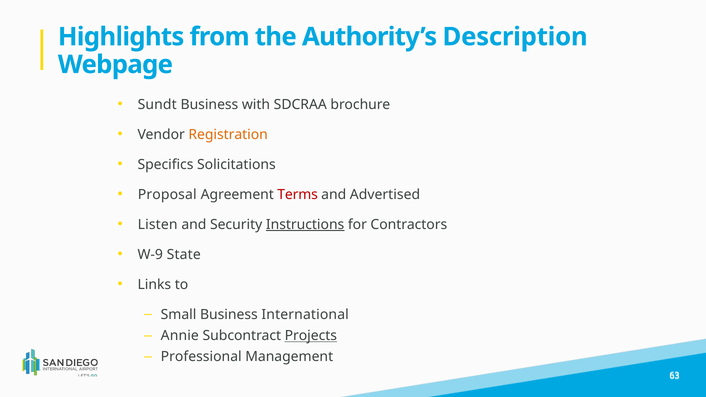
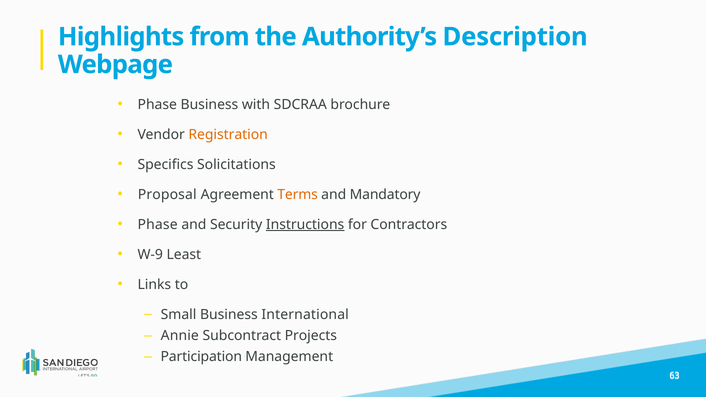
Sundt: Sundt -> Phase (157, 105)
Terms colour: red -> orange (298, 195)
Advertised: Advertised -> Mandatory (385, 195)
Listen: Listen -> Phase (158, 225)
State: State -> Least (184, 255)
Projects underline: present -> none (311, 336)
Professional: Professional -> Participation (201, 357)
